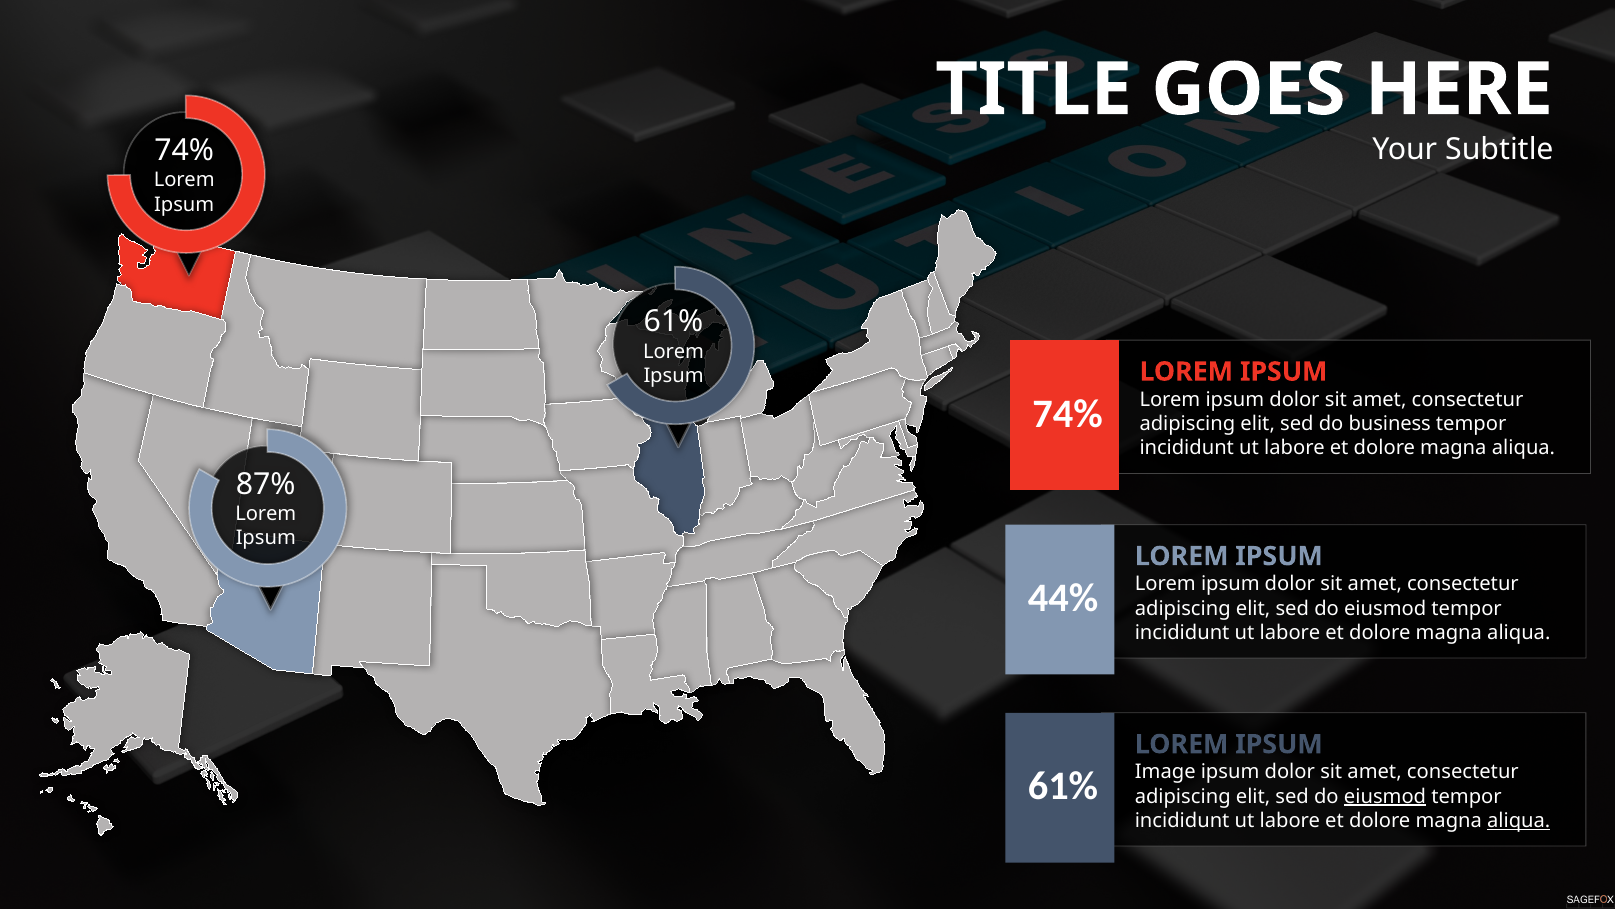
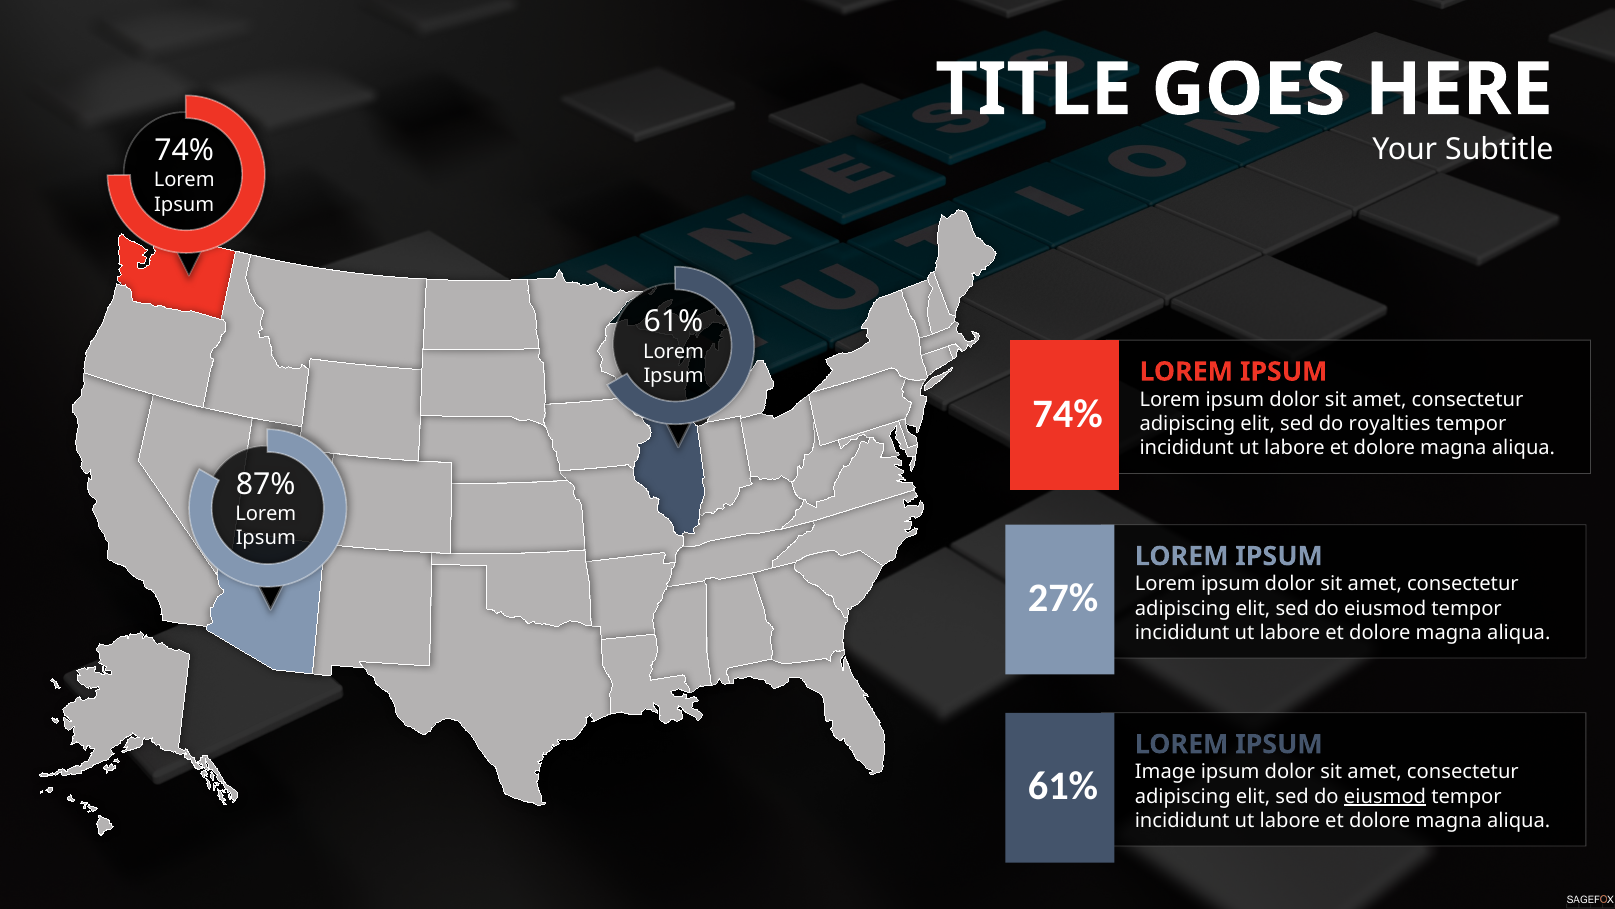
business: business -> royalties (1390, 424)
44%: 44% -> 27% (1063, 598)
aliqua underline: present -> none (1519, 820)
